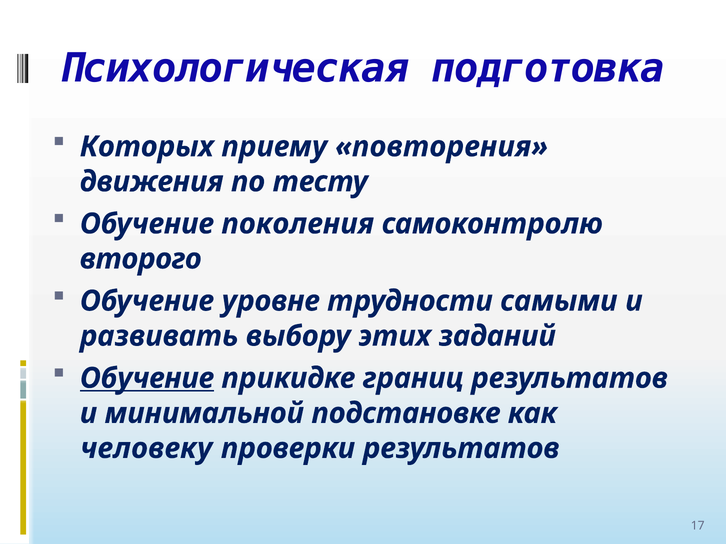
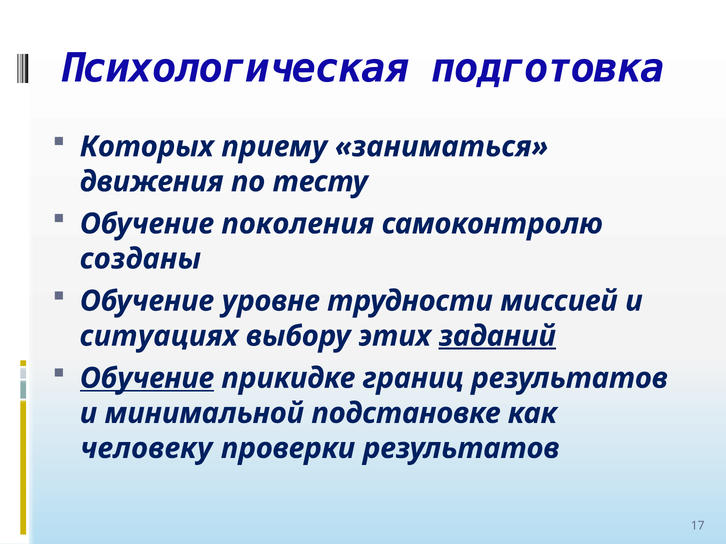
повторения: повторения -> заниматься (442, 147)
второго: второго -> созданы (140, 259)
самыми: самыми -> миссией (559, 301)
развивать: развивать -> ситуациях (159, 336)
заданий underline: none -> present (497, 336)
